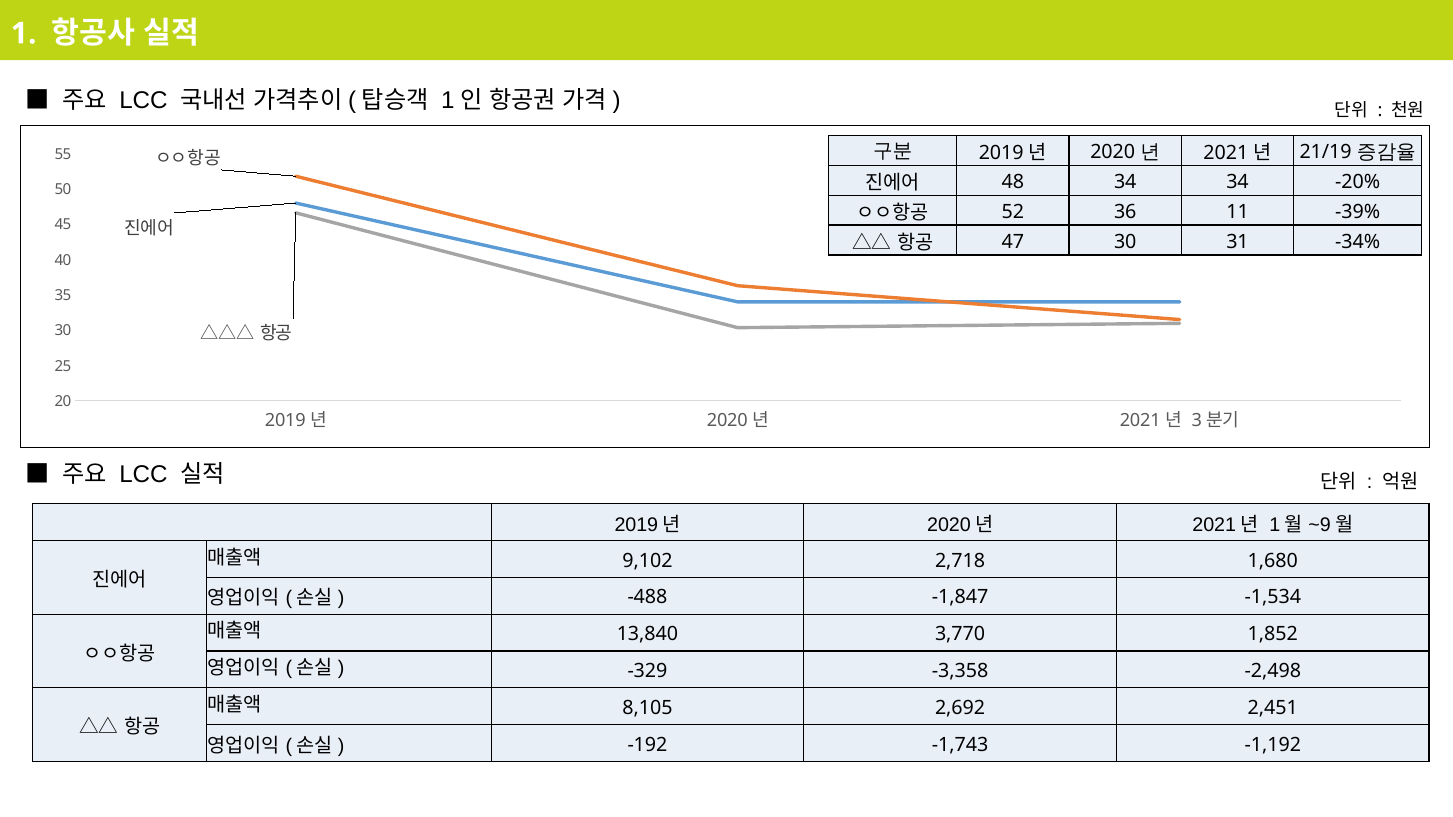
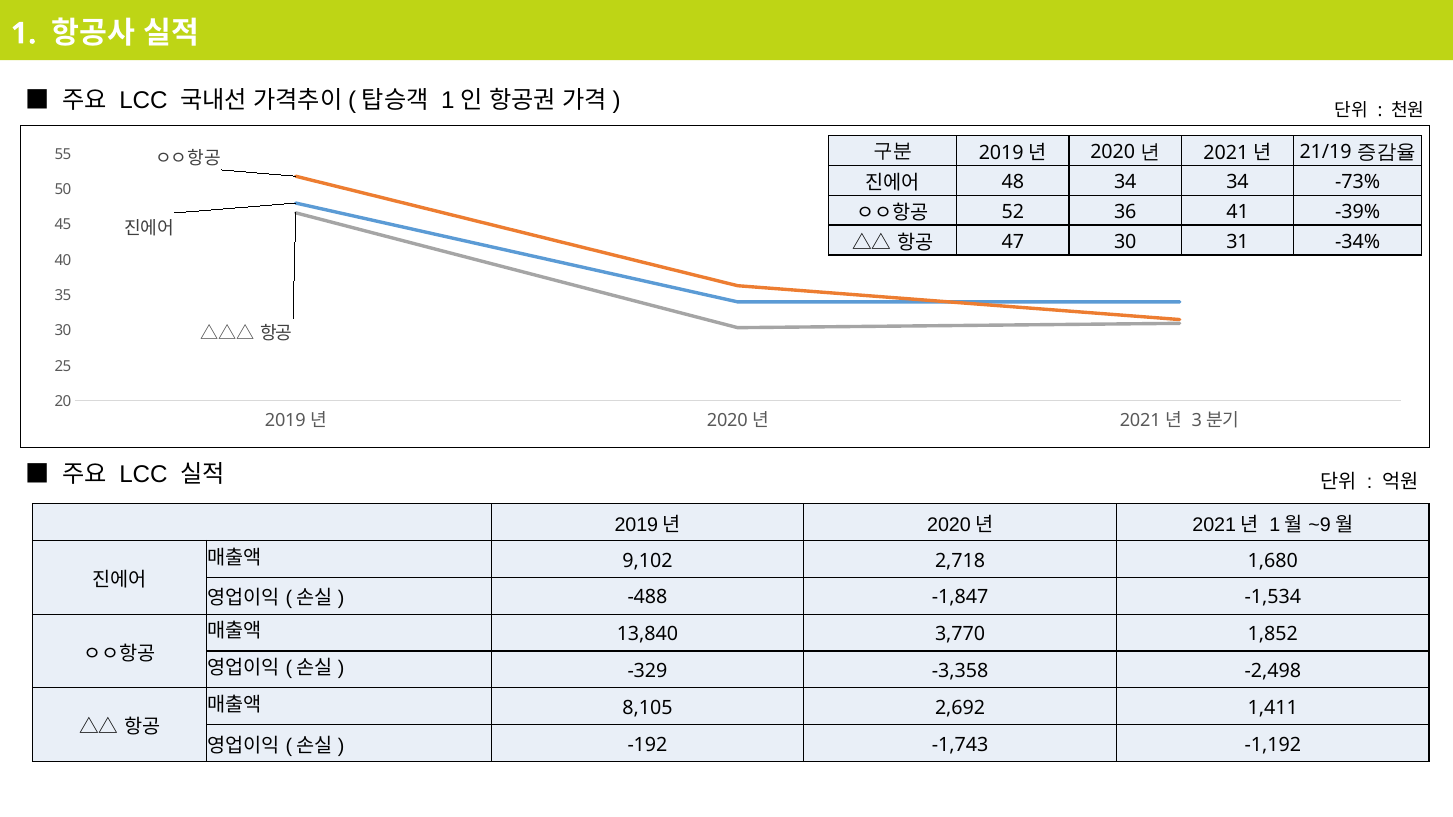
-20%: -20% -> -73% (1358, 182)
11: 11 -> 41 (1238, 212)
2,451: 2,451 -> 1,411 (1273, 708)
